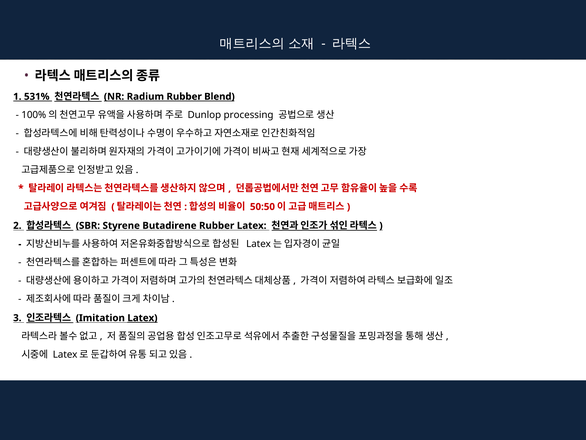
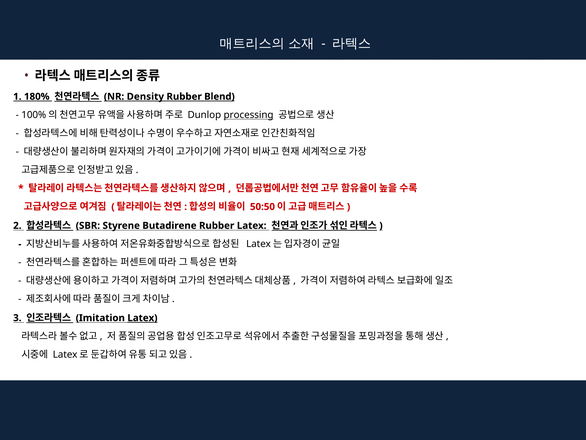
531%: 531% -> 180% (37, 96)
Radium: Radium -> Density (145, 96)
processing underline: none -> present (249, 115)
